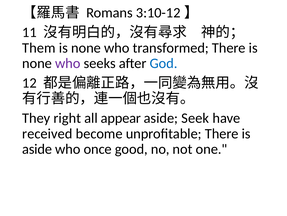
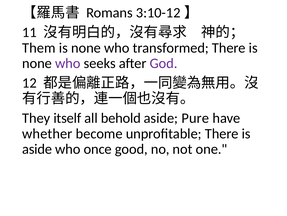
God colour: blue -> purple (164, 63)
right: right -> itself (67, 118)
appear: appear -> behold (121, 118)
Seek: Seek -> Pure (195, 118)
received: received -> whether (47, 133)
